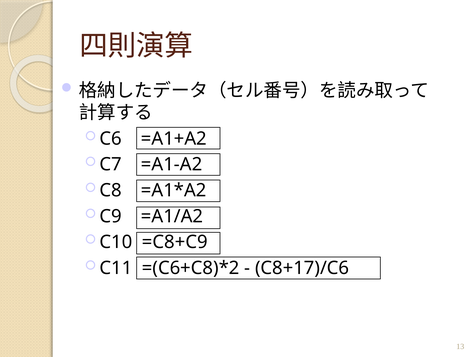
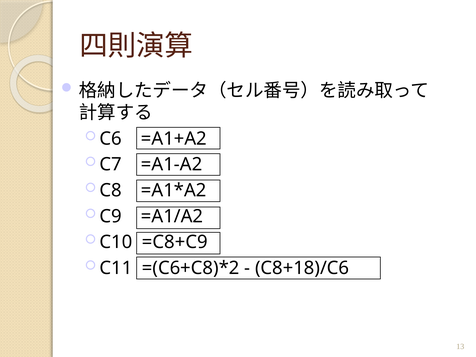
C8+17)/C6: C8+17)/C6 -> C8+18)/C6 (302, 268)
